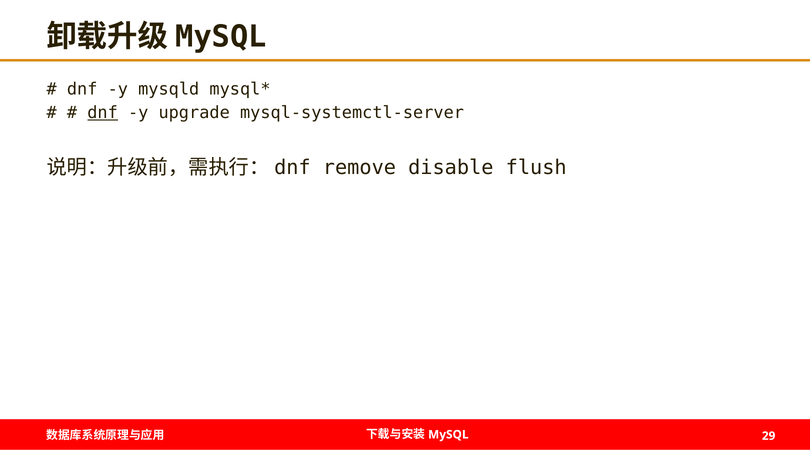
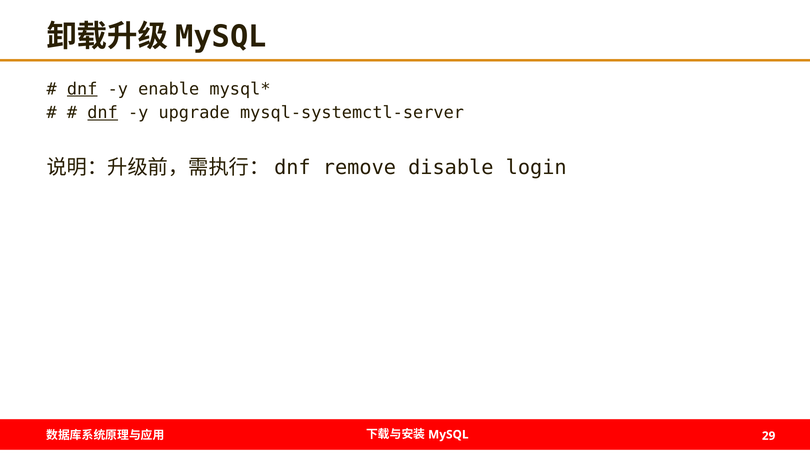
dnf underline: none -> present (82, 89)
mysqld: mysqld -> enable (169, 89)
flush: flush -> login (536, 168)
